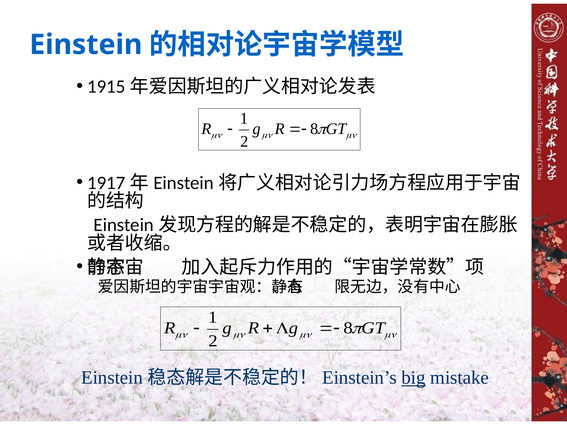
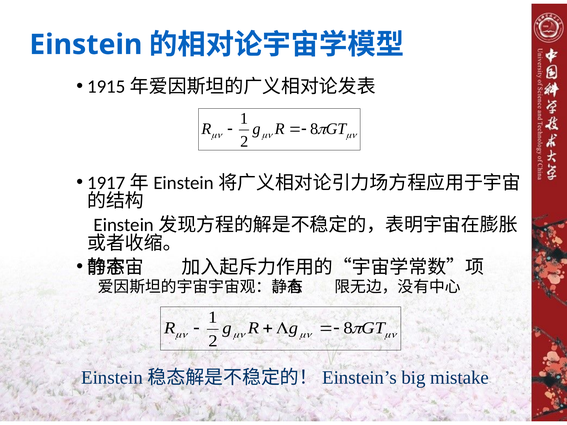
big underline: present -> none (413, 378)
